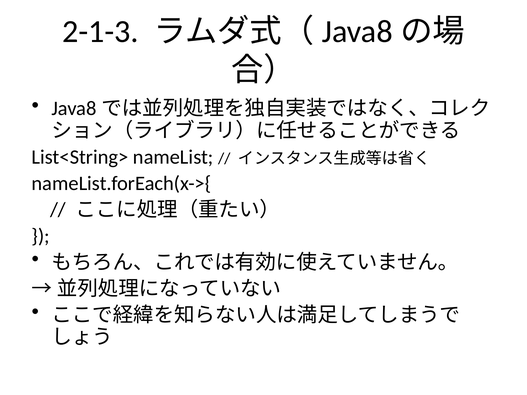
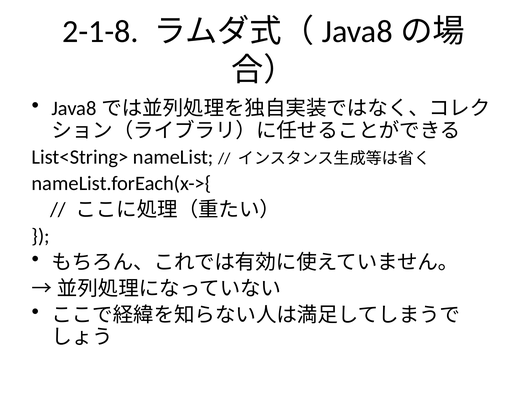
2-1-3: 2-1-3 -> 2-1-8 (100, 32)
